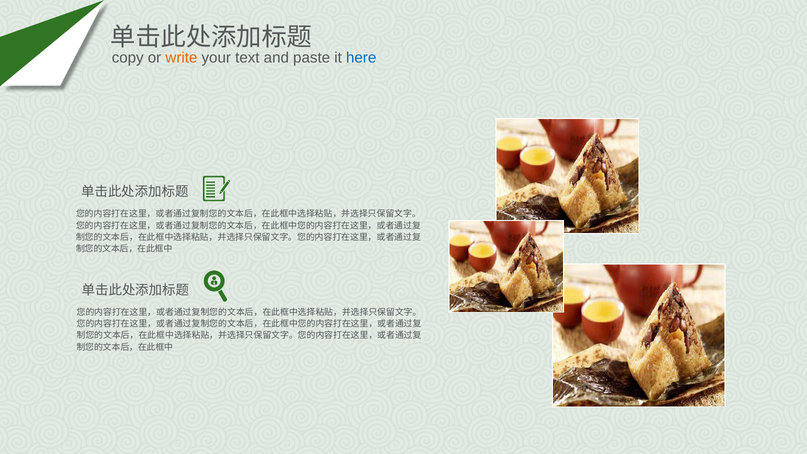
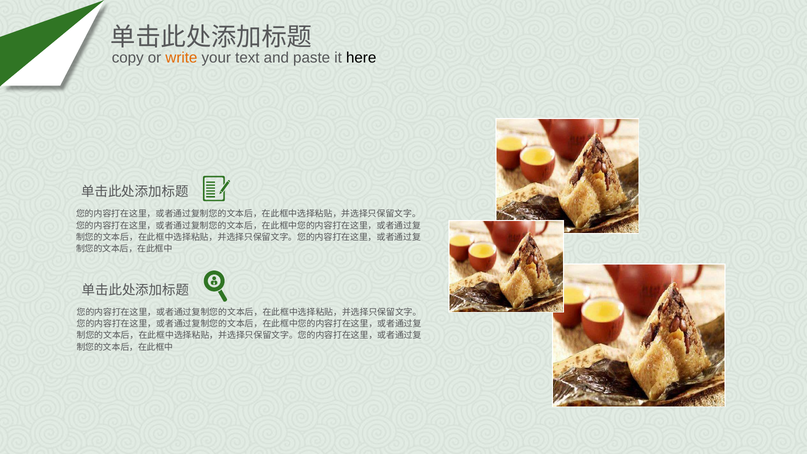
here colour: blue -> black (361, 58)
